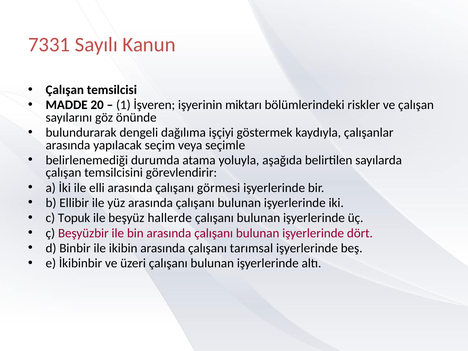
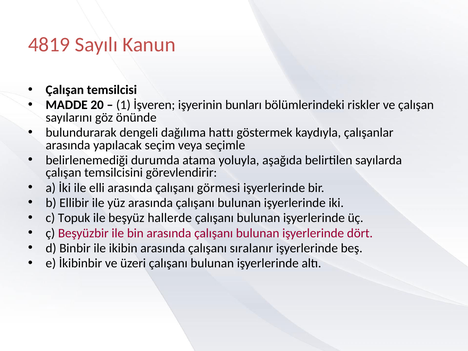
7331: 7331 -> 4819 (49, 45)
miktarı: miktarı -> bunları (244, 105)
işçiyi: işçiyi -> hattı (221, 133)
tarımsal: tarımsal -> sıralanır (251, 248)
